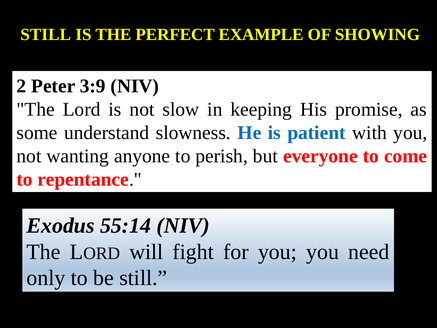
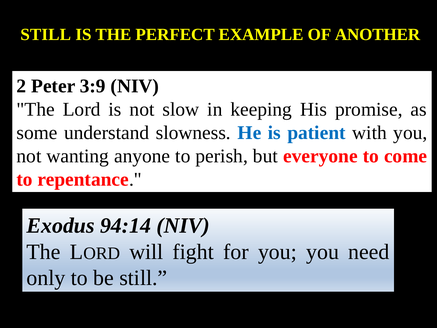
SHOWING: SHOWING -> ANOTHER (377, 34)
55:14: 55:14 -> 94:14 (126, 225)
